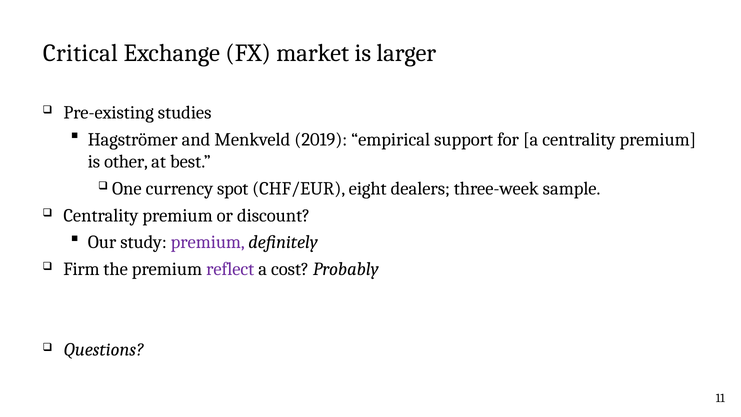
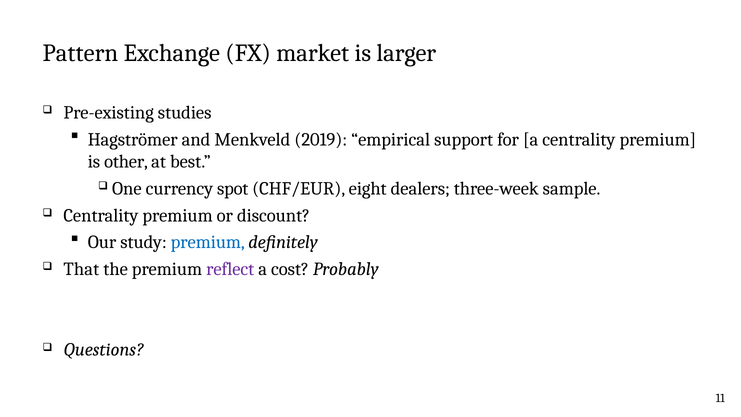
Critical: Critical -> Pattern (80, 53)
premium colour: purple -> blue (208, 242)
Firm: Firm -> That (81, 269)
